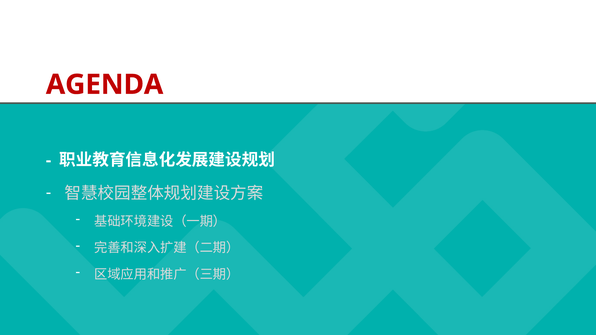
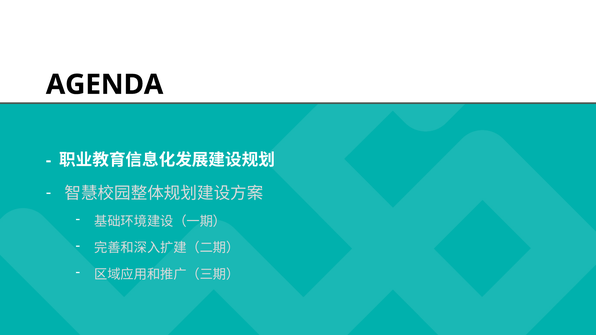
AGENDA colour: red -> black (105, 85)
